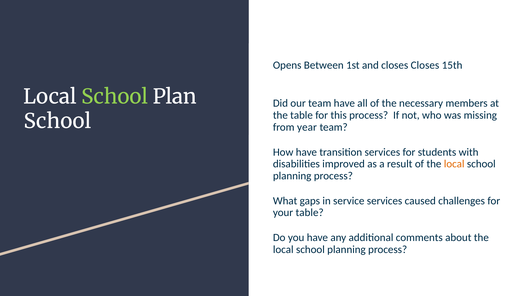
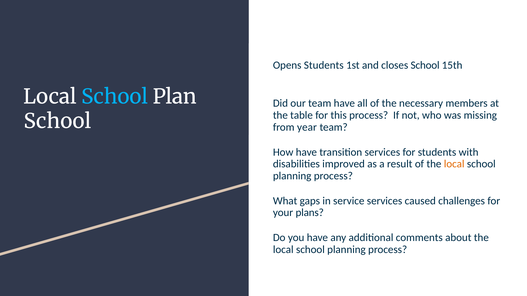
Opens Between: Between -> Students (324, 65)
closes Closes: Closes -> School (425, 65)
School colour: light green -> light blue (114, 97)
your table: table -> plans (310, 213)
